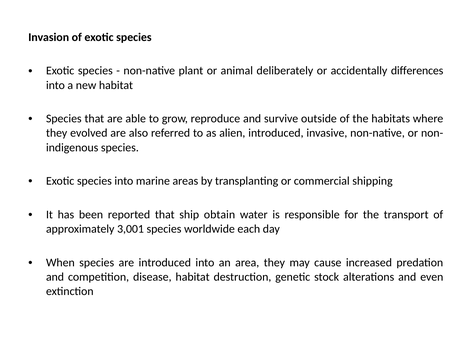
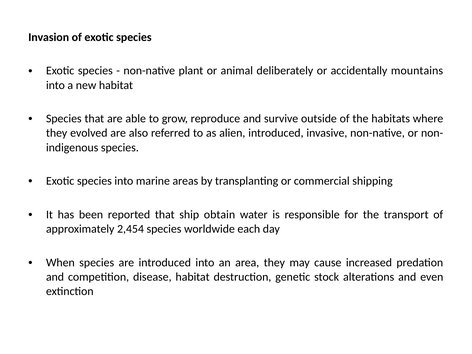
differences: differences -> mountains (417, 71)
3,001: 3,001 -> 2,454 (131, 229)
